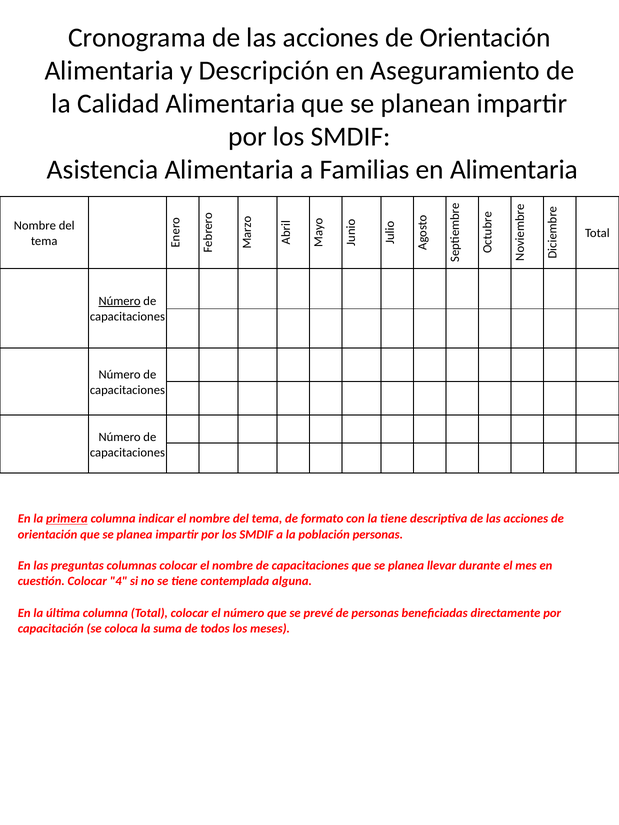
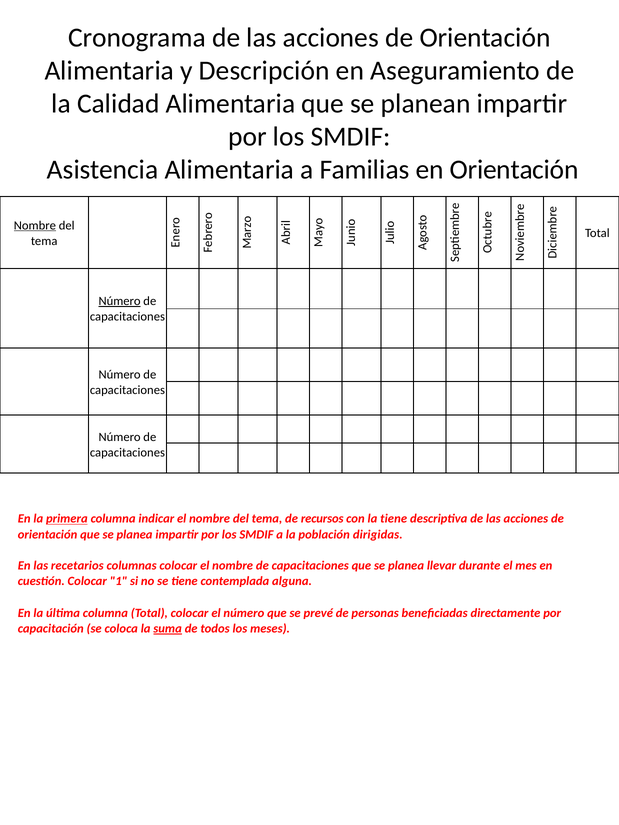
en Alimentaria: Alimentaria -> Orientación (514, 170)
Nombre underline: none -> present (35, 226)
formato: formato -> recursos (322, 519)
población personas: personas -> dirigidas (378, 535)
preguntas: preguntas -> recetarios (77, 566)
4: 4 -> 1 (118, 581)
suma underline: none -> present (168, 629)
